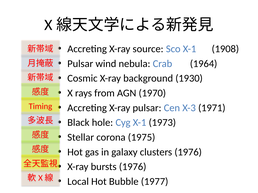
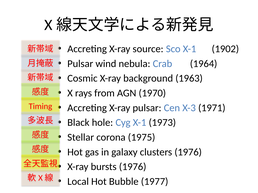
1908: 1908 -> 1902 (225, 49)
1930: 1930 -> 1963 (189, 79)
